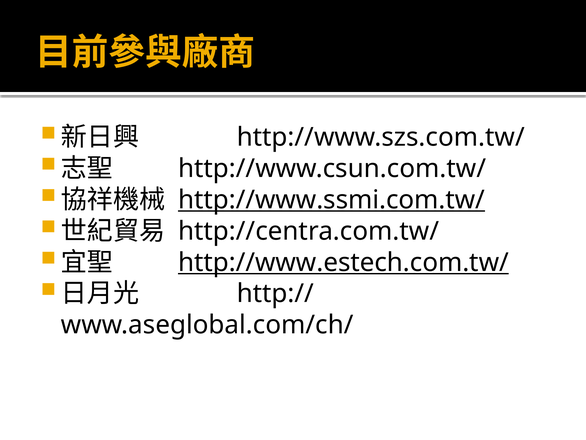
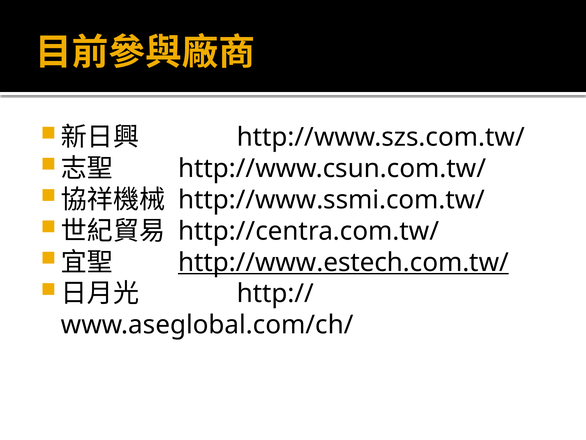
http://www.ssmi.com.tw/ underline: present -> none (332, 200)
